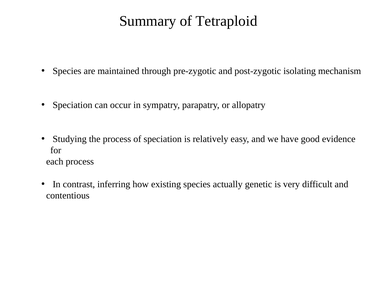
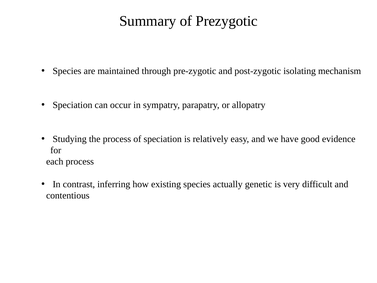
Tetraploid: Tetraploid -> Prezygotic (227, 21)
